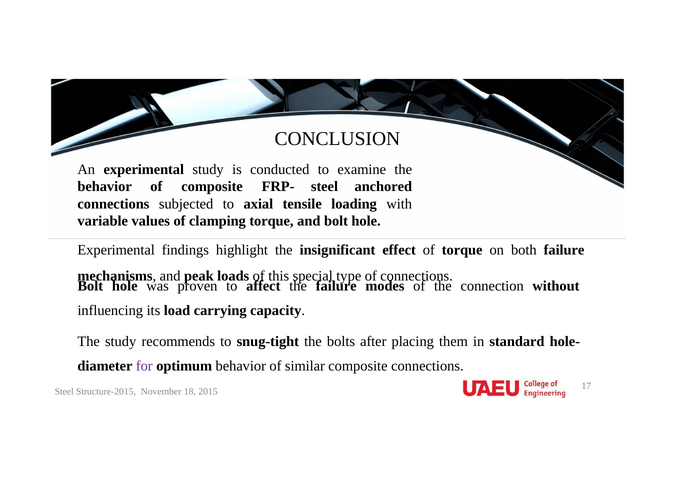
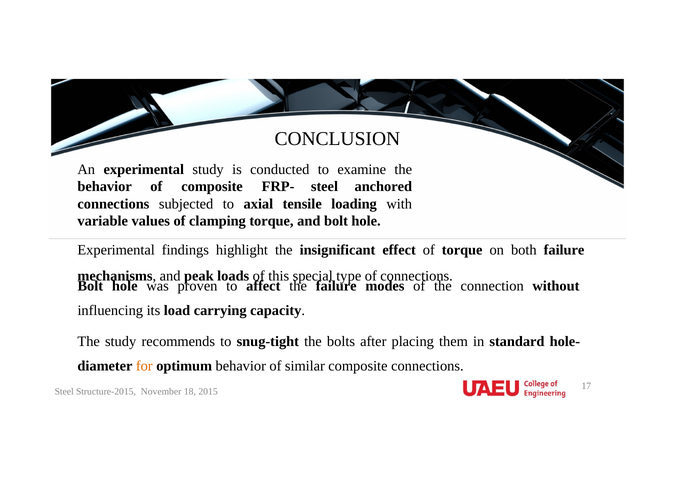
for colour: purple -> orange (144, 366)
